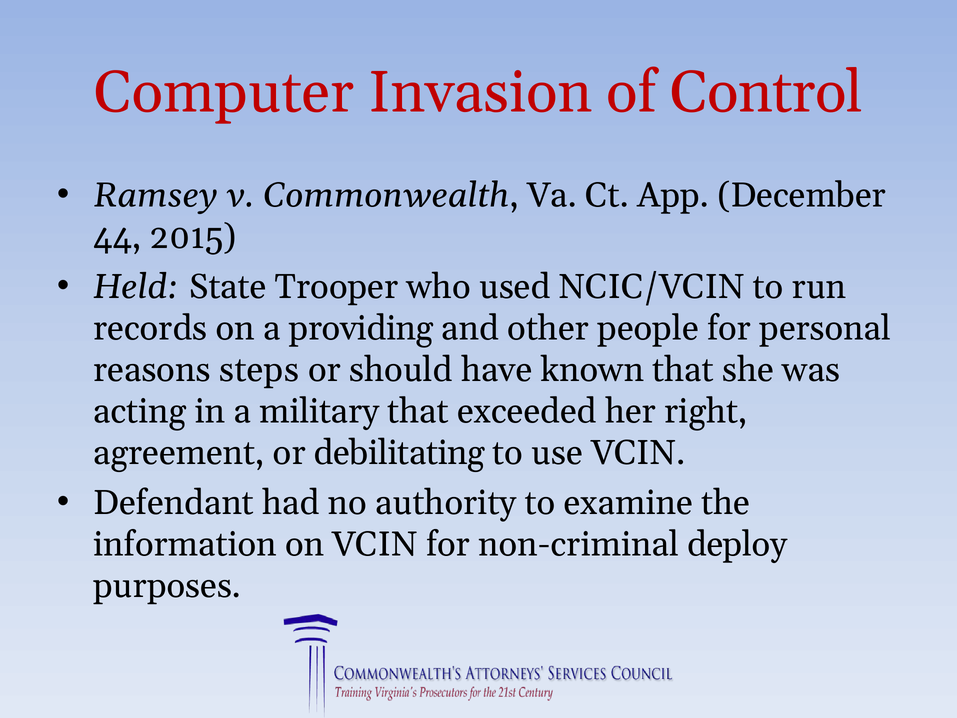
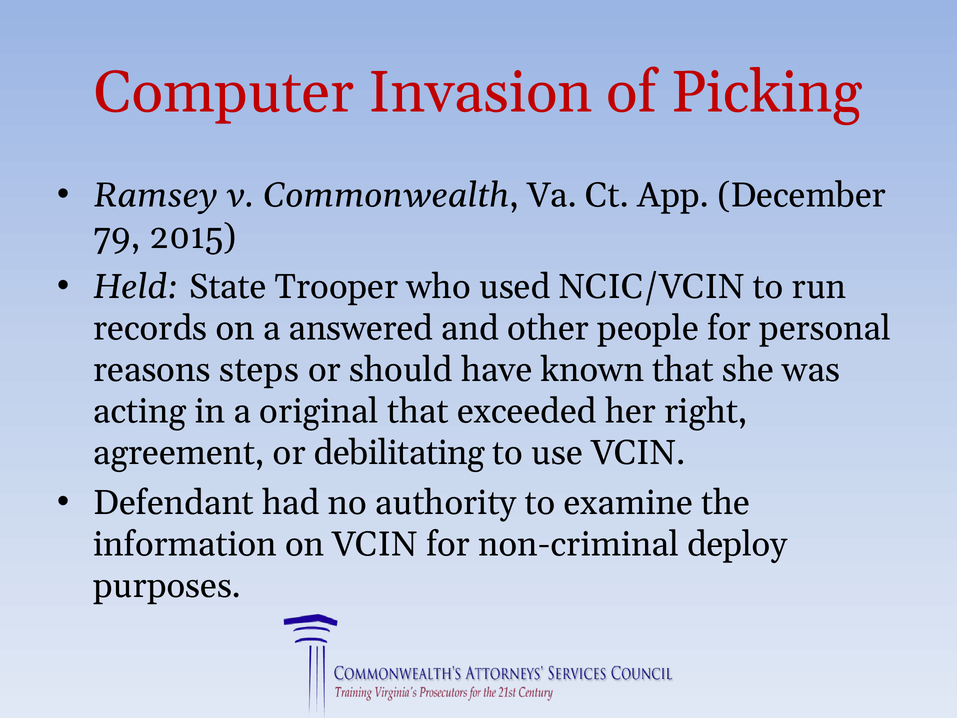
Control: Control -> Picking (766, 93)
44: 44 -> 79 (117, 237)
providing: providing -> answered (361, 328)
military: military -> original (319, 411)
